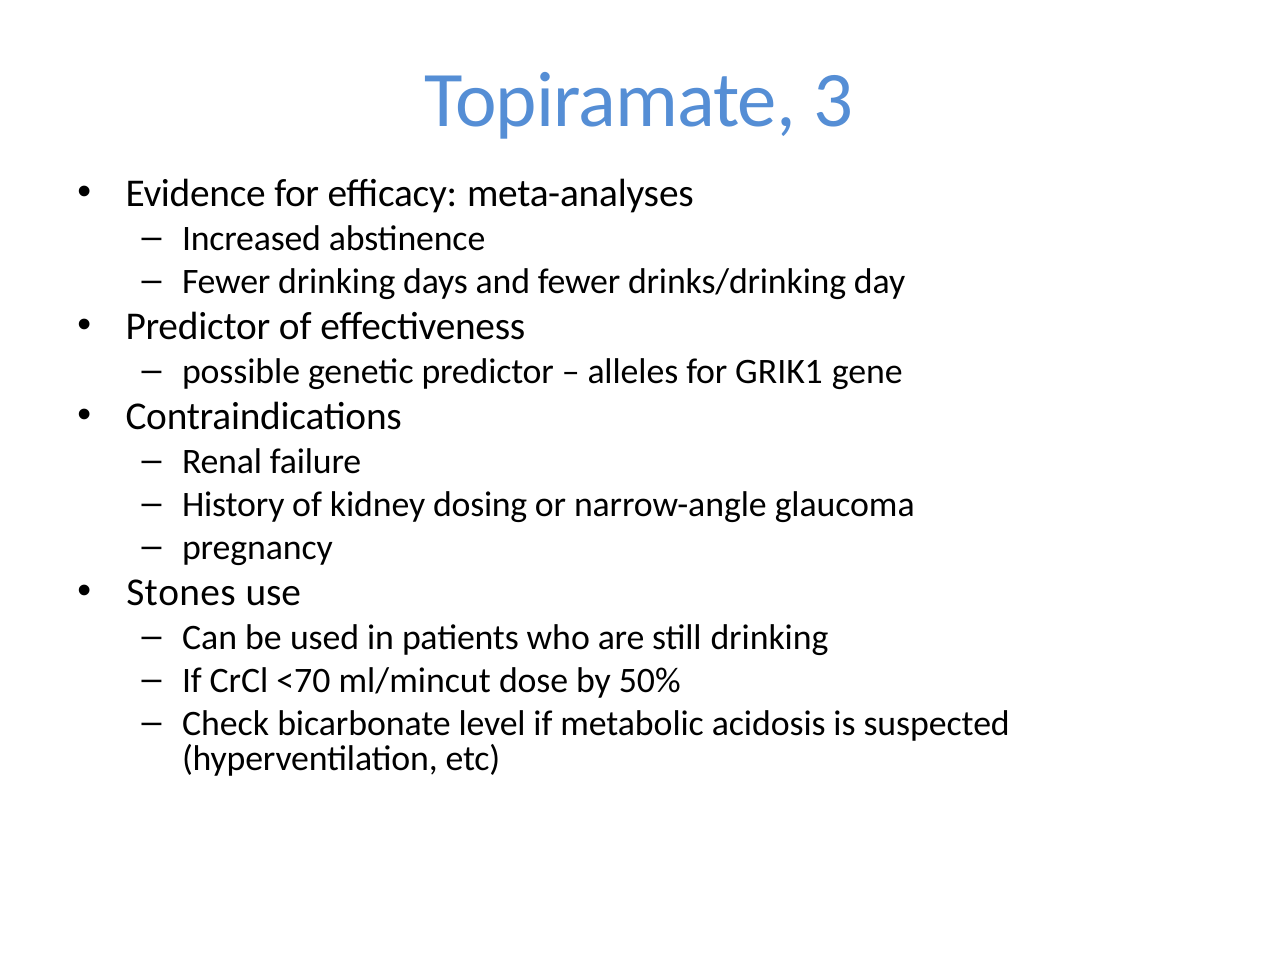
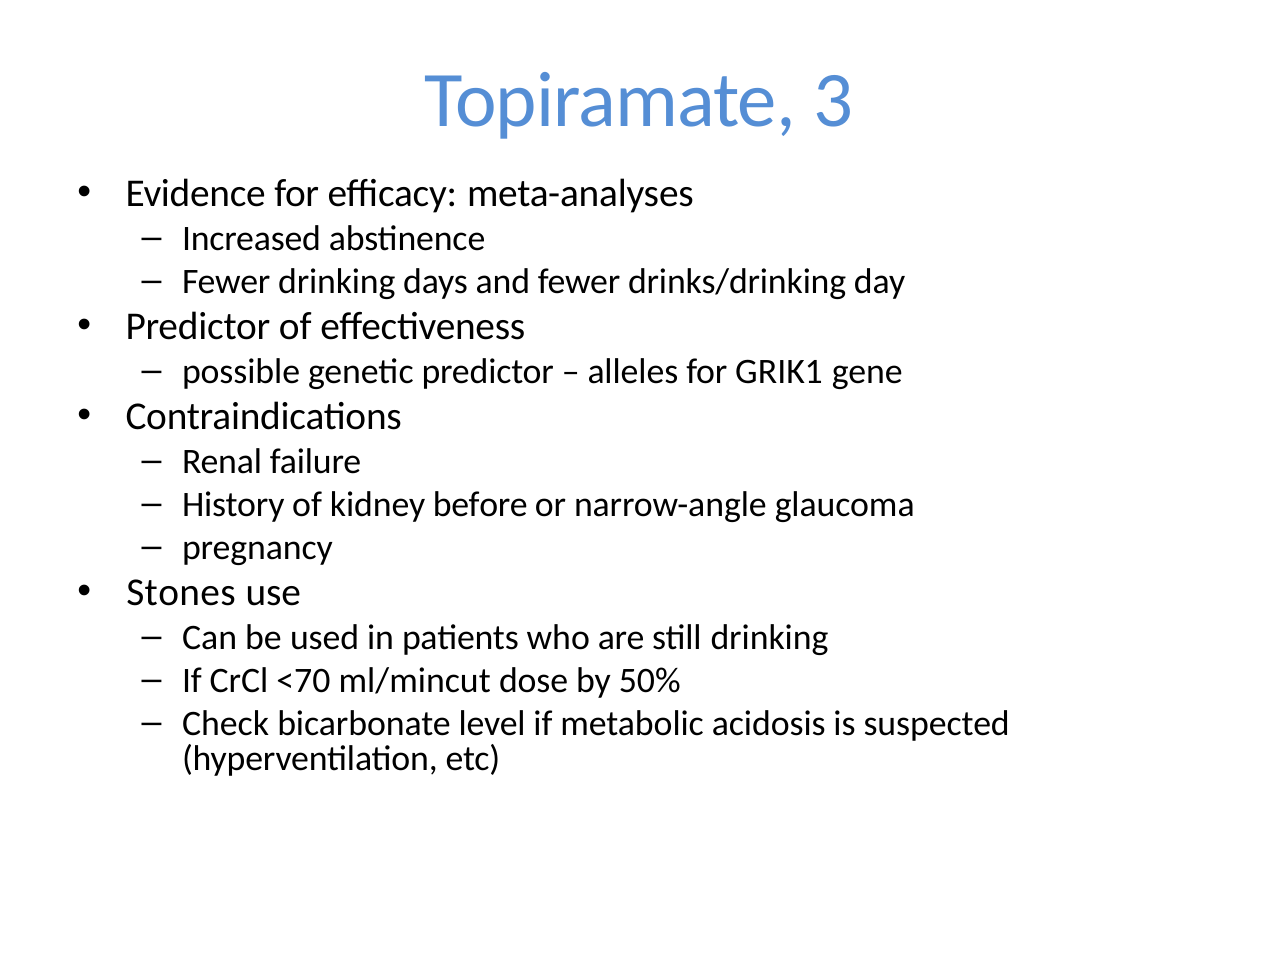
dosing: dosing -> before (480, 505)
